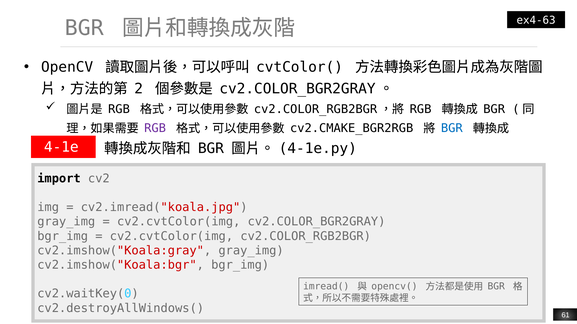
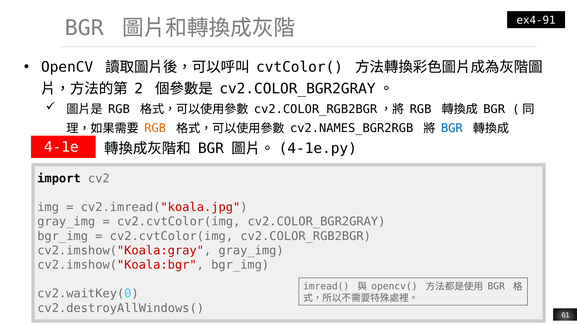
ex4-63: ex4-63 -> ex4-91 (536, 20)
RGB colour: purple -> orange (155, 129)
cv2.CMAKE_BGR2RGB: cv2.CMAKE_BGR2RGB -> cv2.NAMES_BGR2RGB (352, 129)
